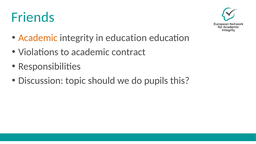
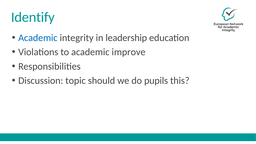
Friends: Friends -> Identify (33, 17)
Academic colour: orange -> blue (38, 38)
in education: education -> leadership (126, 38)
contract: contract -> improve (129, 52)
